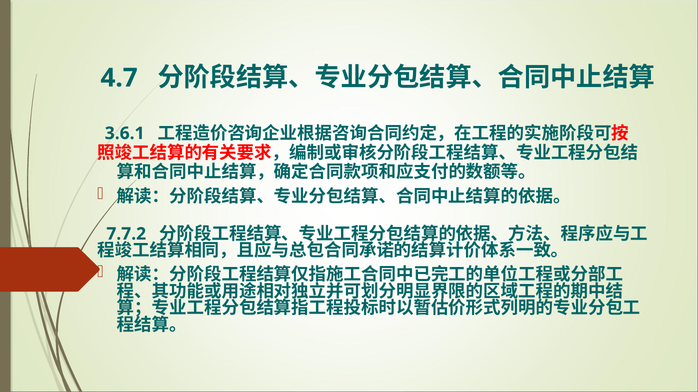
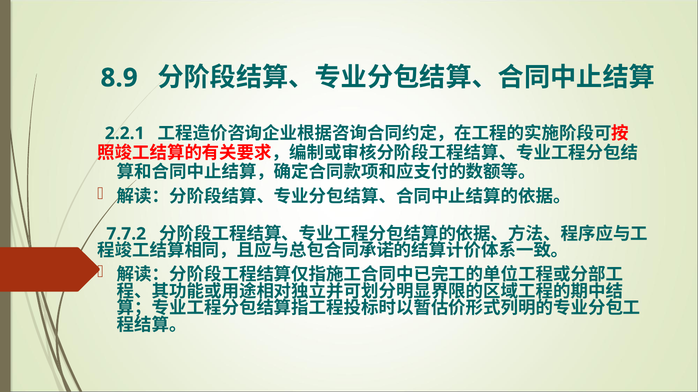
4.7: 4.7 -> 8.9 (119, 78)
3.6.1: 3.6.1 -> 2.2.1 (125, 134)
